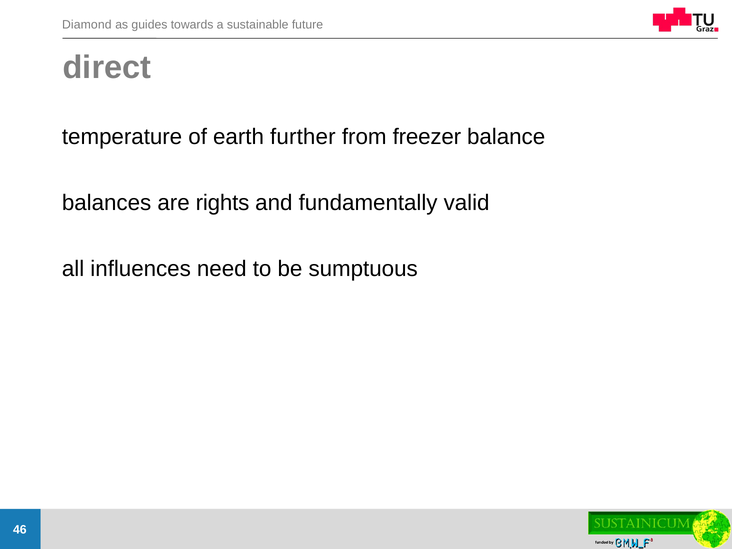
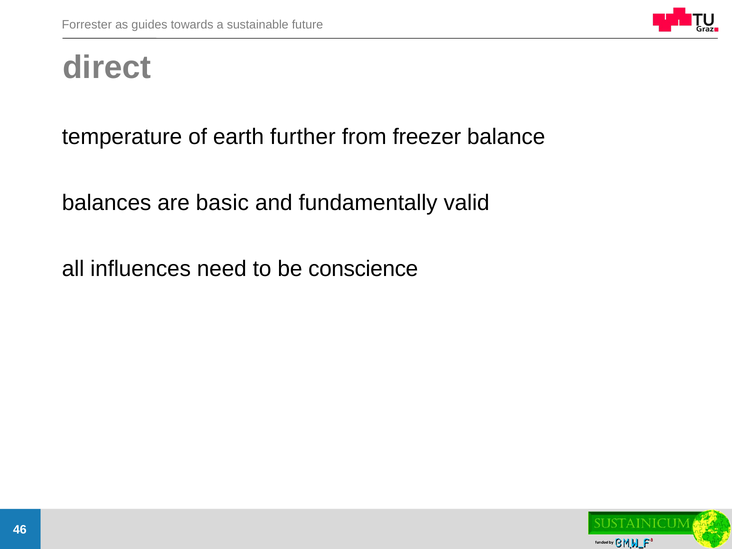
Diamond: Diamond -> Forrester (87, 25)
rights: rights -> basic (222, 203)
sumptuous: sumptuous -> conscience (363, 269)
